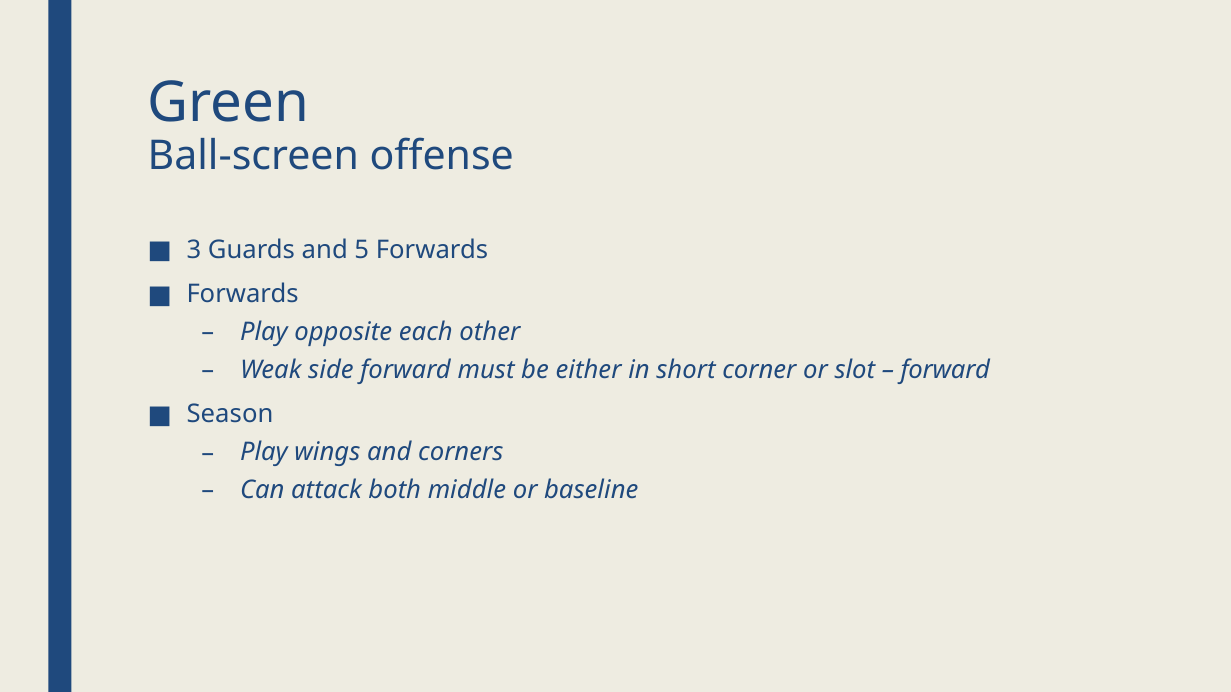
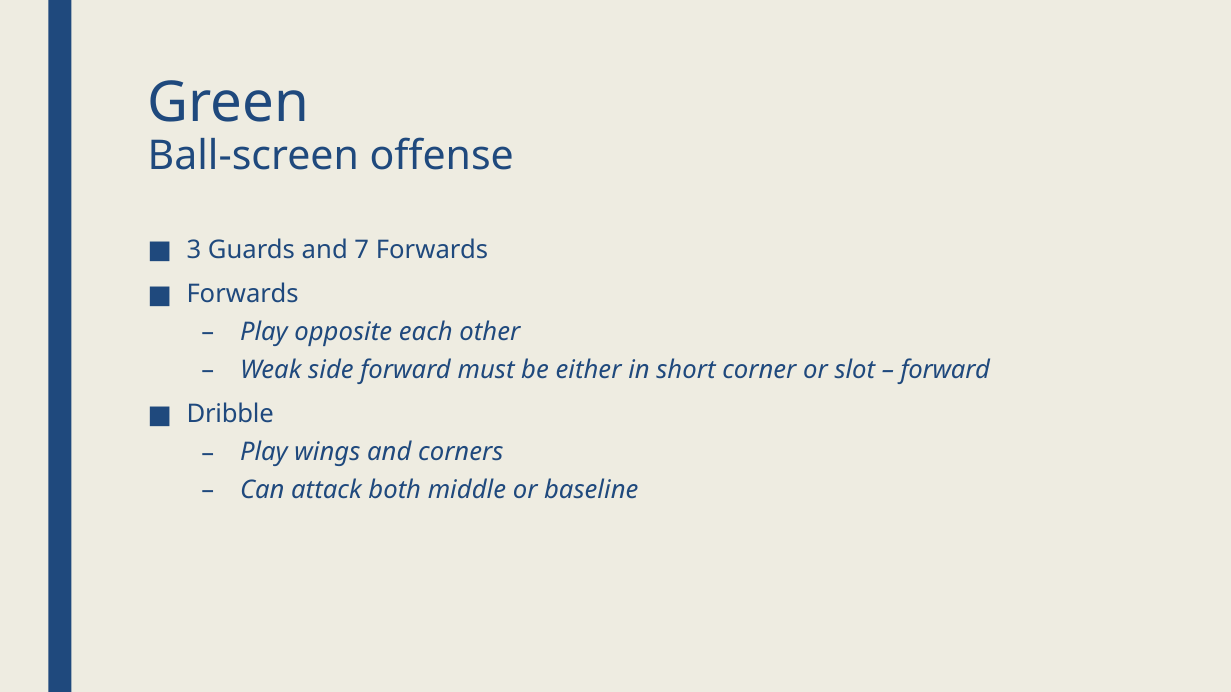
5: 5 -> 7 (362, 250)
Season: Season -> Dribble (230, 415)
